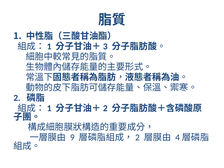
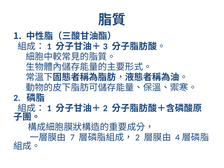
9: 9 -> 7 (72, 137)
